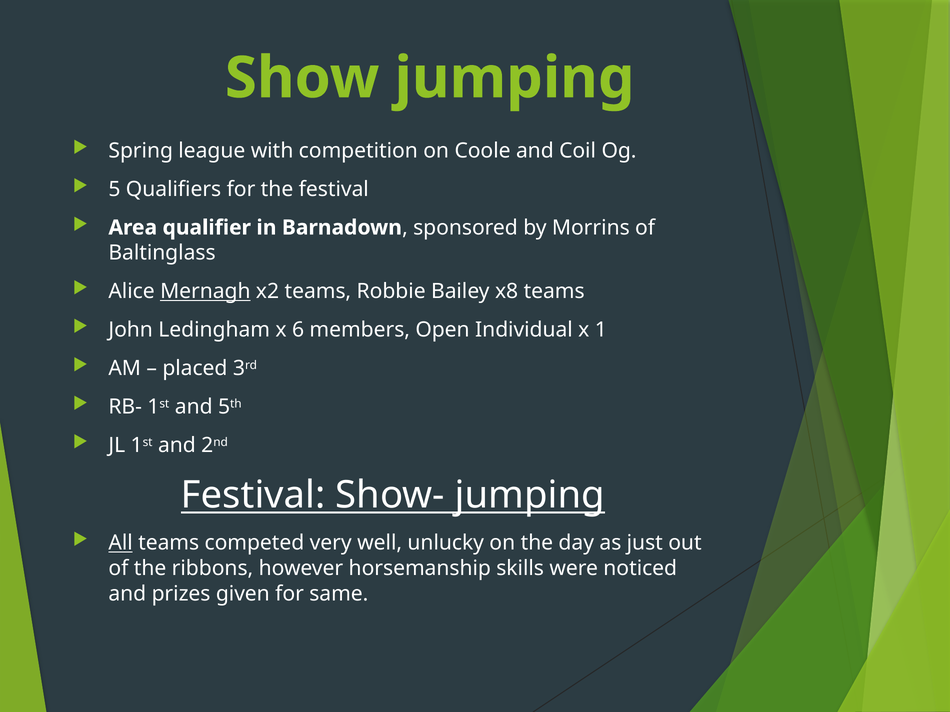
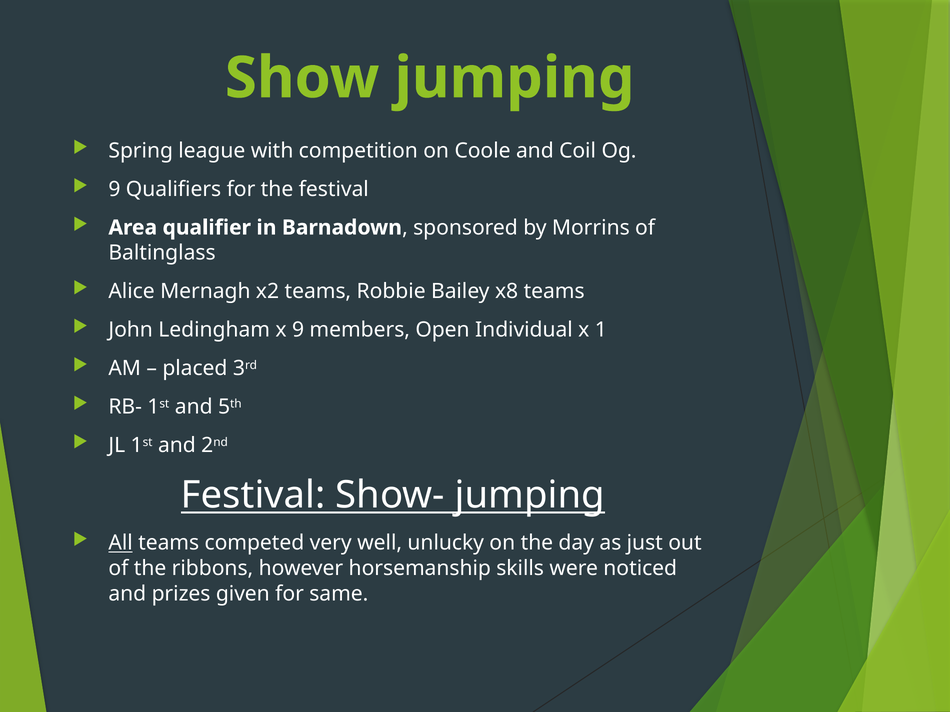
5: 5 -> 9 (114, 189)
Mernagh underline: present -> none (205, 292)
x 6: 6 -> 9 (298, 330)
